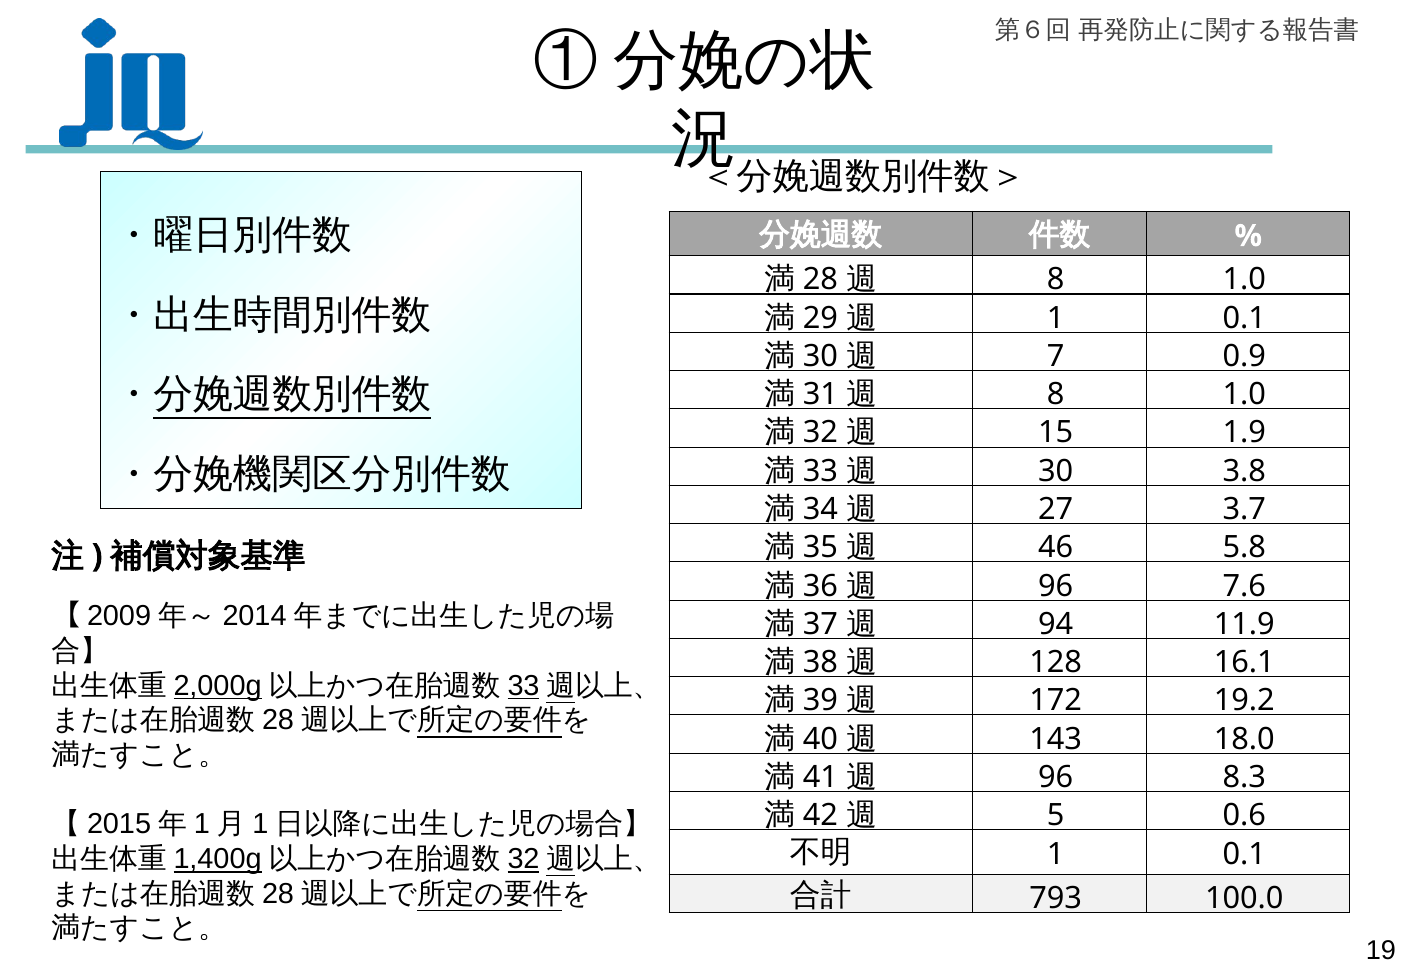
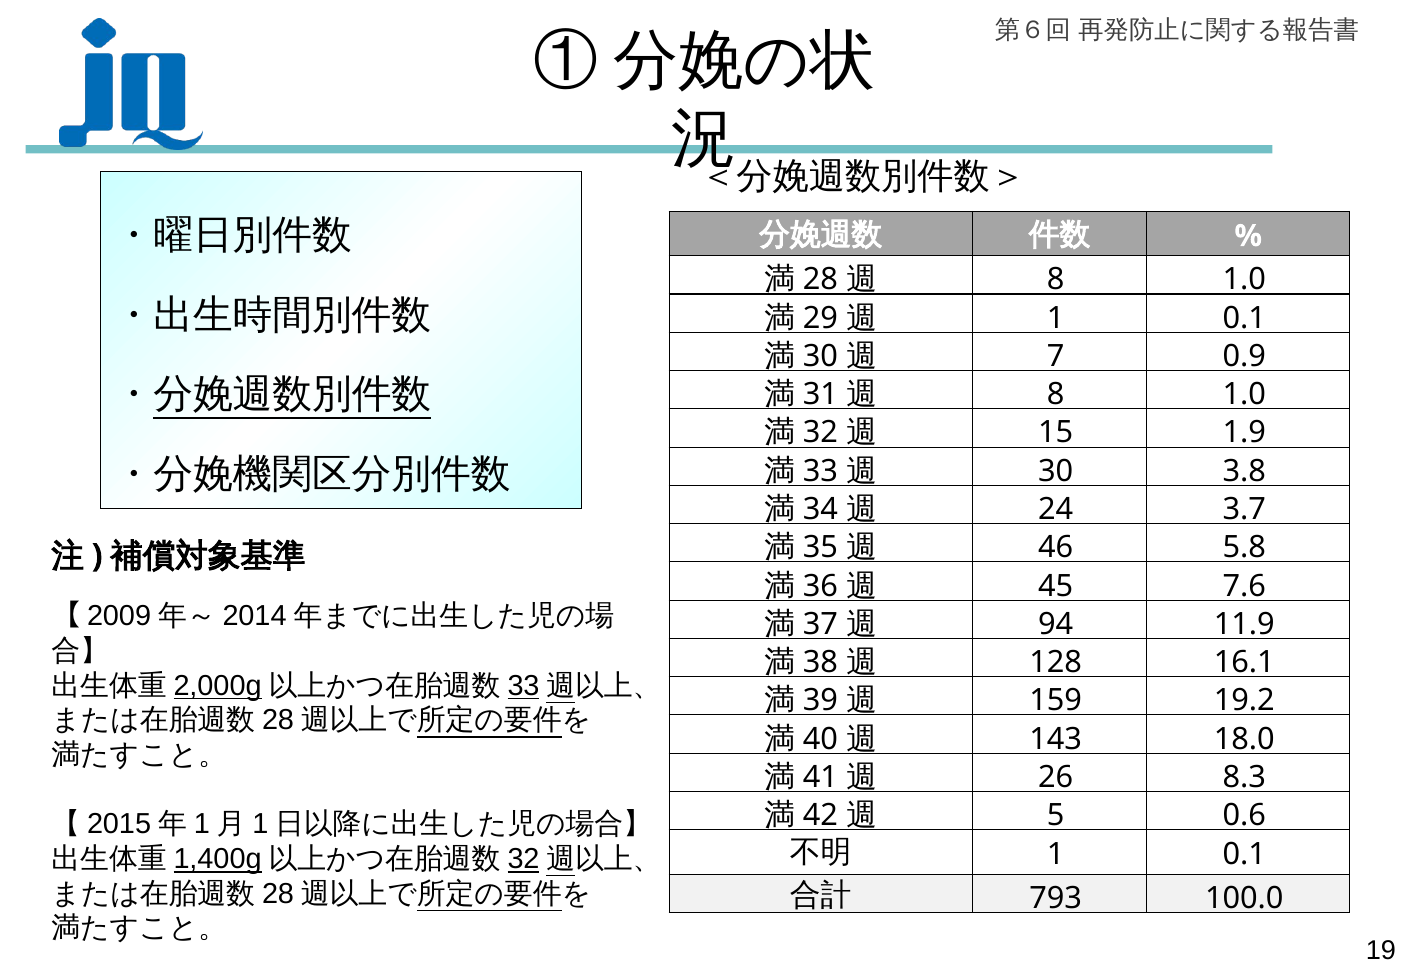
27: 27 -> 24 (1056, 509)
96: 96 -> 45 (1056, 586)
172: 172 -> 159 (1056, 701)
96: 96 -> 26 (1056, 777)
